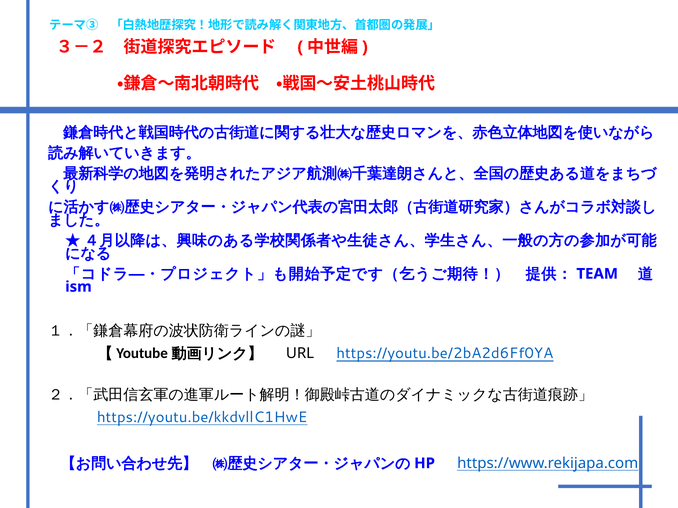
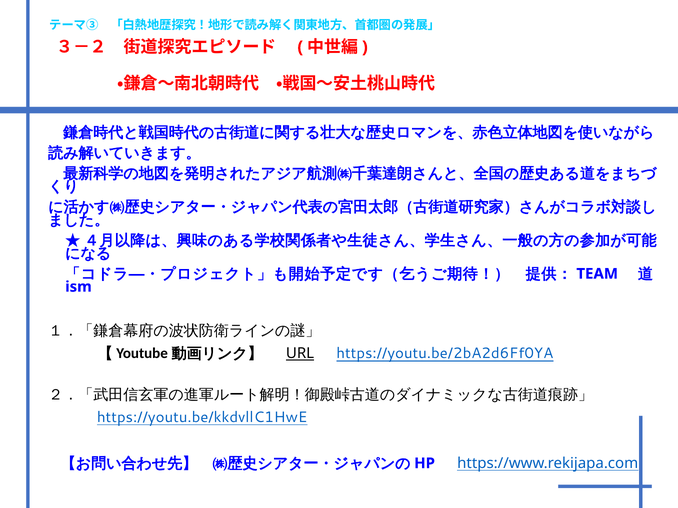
URL underline: none -> present (300, 354)
